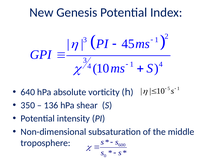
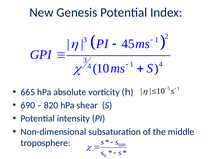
640: 640 -> 665 (28, 92)
350: 350 -> 690 (28, 105)
136: 136 -> 820 (51, 105)
